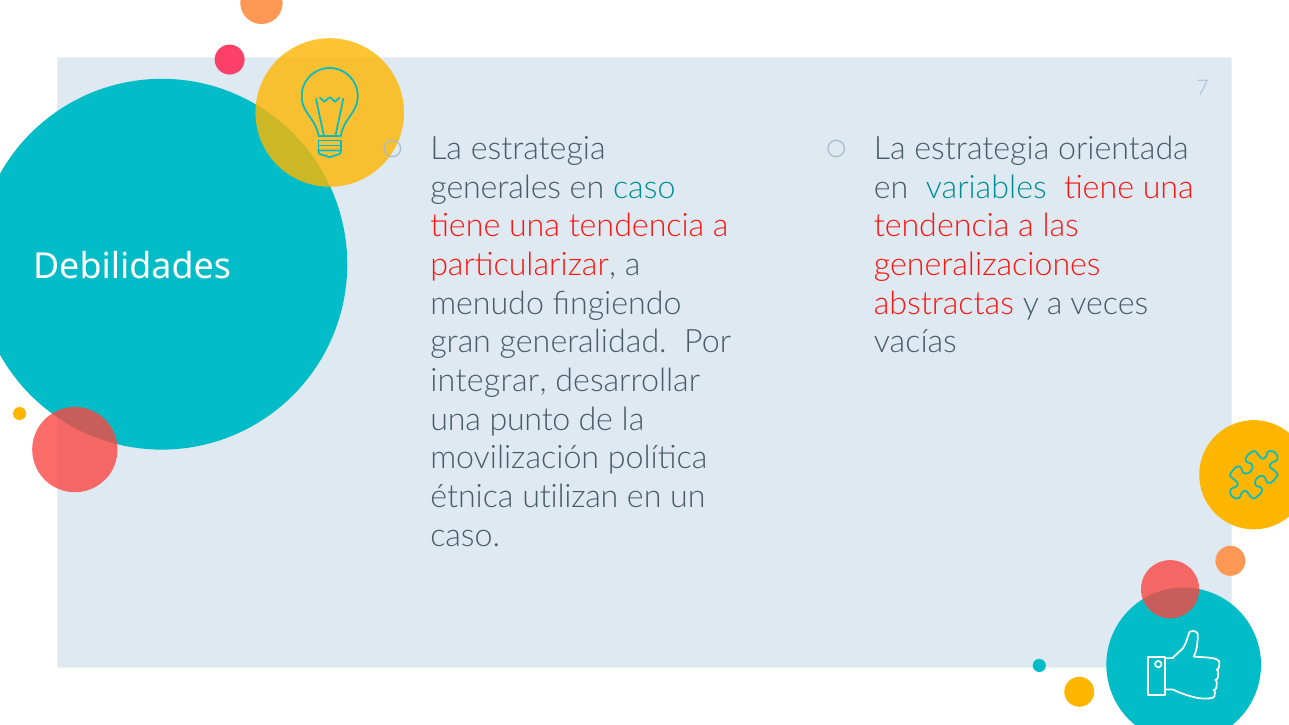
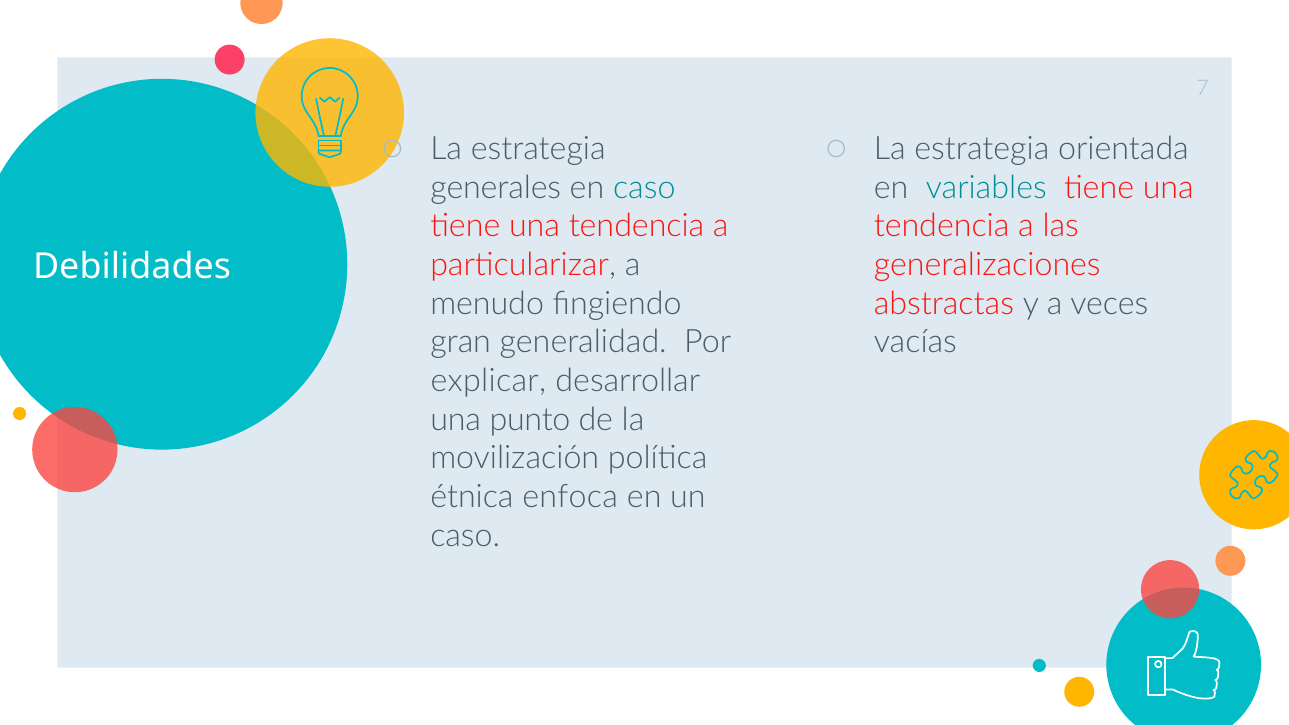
integrar: integrar -> explicar (488, 381)
utilizan: utilizan -> enfoca (570, 497)
